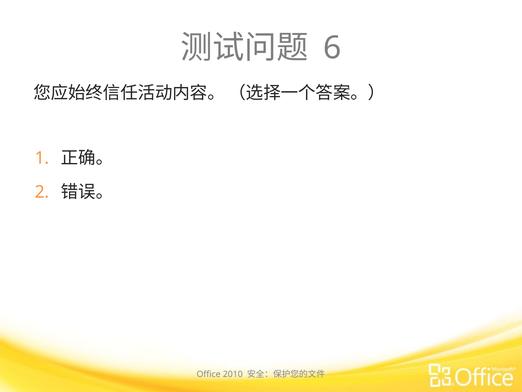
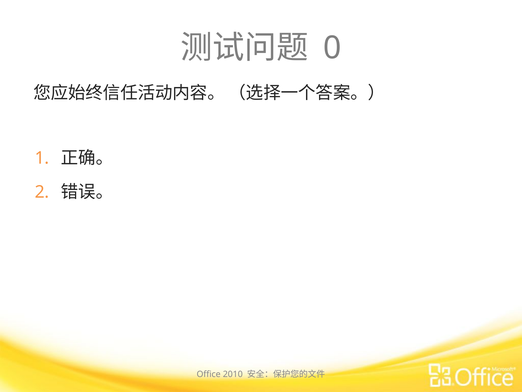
6: 6 -> 0 (332, 48)
